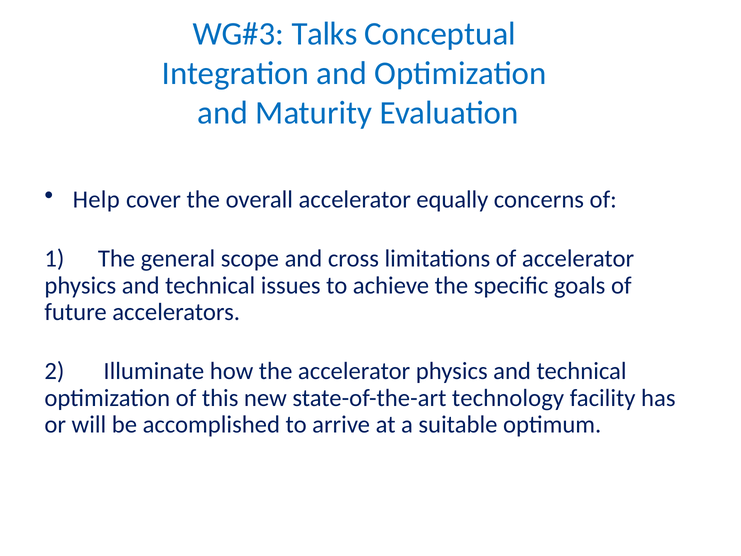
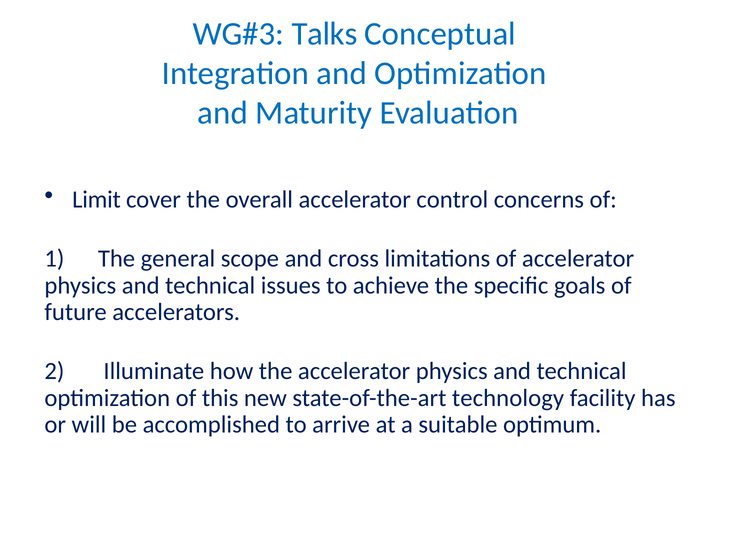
Help: Help -> Limit (96, 199)
equally: equally -> control (452, 199)
